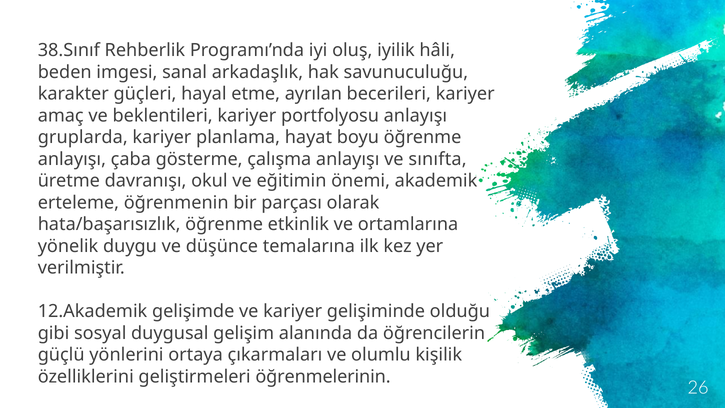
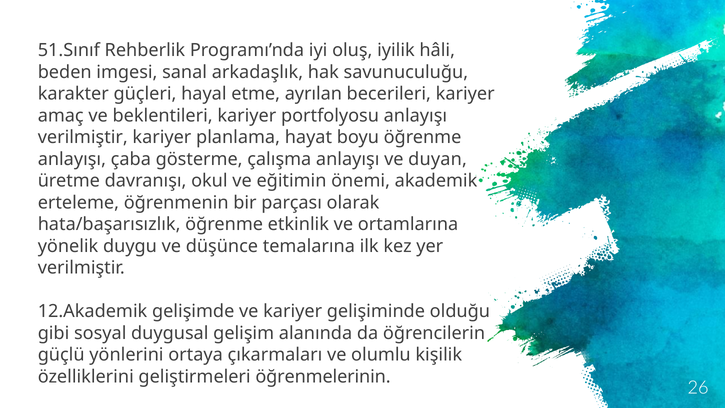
38.Sınıf: 38.Sınıf -> 51.Sınıf (69, 50)
gruplarda: gruplarda -> verilmiştir (83, 137)
sınıfta: sınıfta -> duyan (438, 159)
